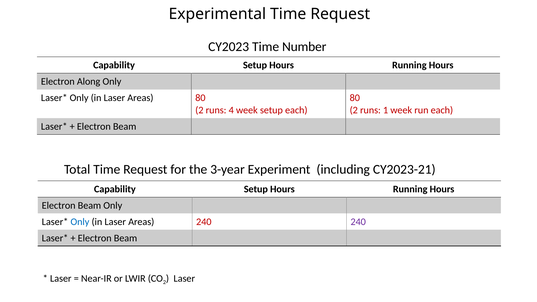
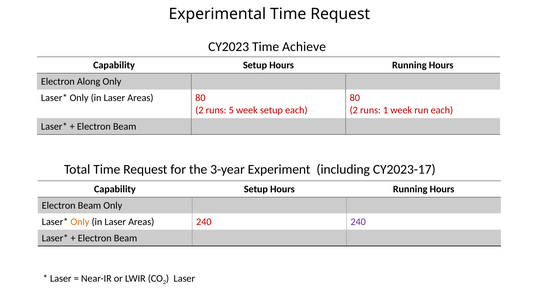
Number: Number -> Achieve (304, 47)
4: 4 -> 5 (231, 110)
CY2023-21: CY2023-21 -> CY2023-17 (404, 169)
Only colour: blue -> orange (80, 222)
